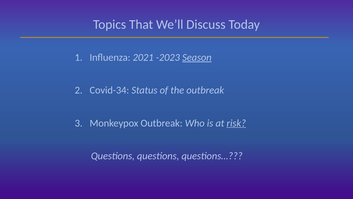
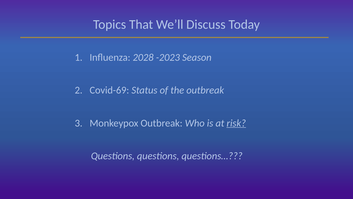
2021: 2021 -> 2028 (143, 57)
Season underline: present -> none (197, 57)
Covid-34: Covid-34 -> Covid-69 (109, 90)
